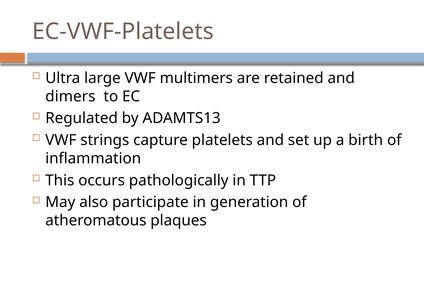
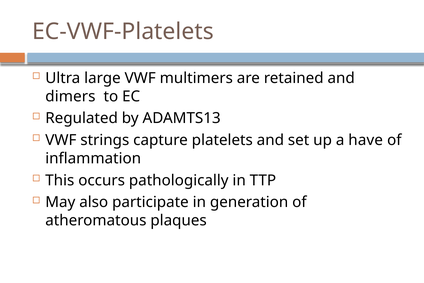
birth: birth -> have (366, 140)
